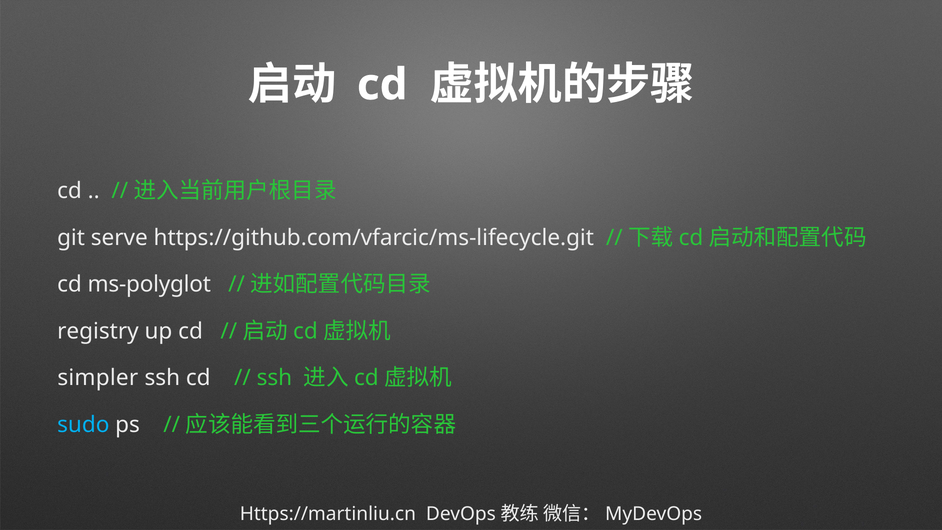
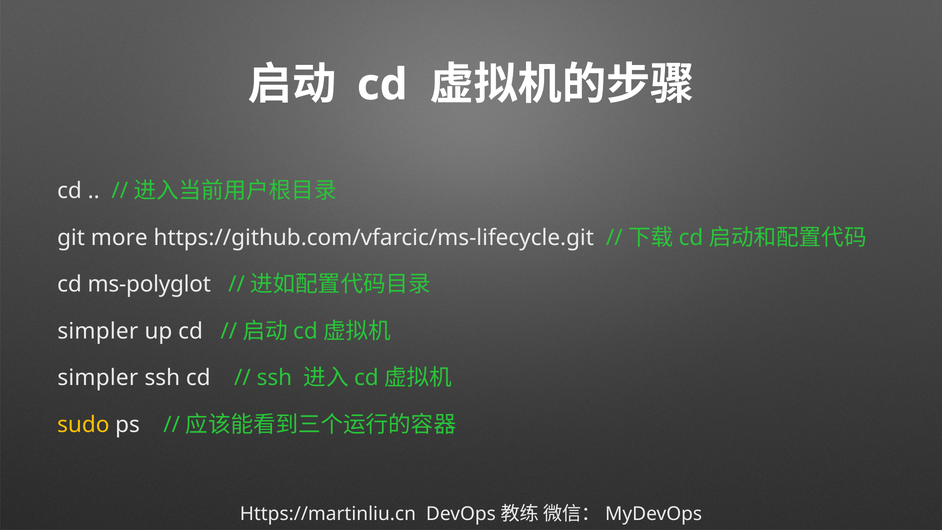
serve: serve -> more (119, 238)
registry: registry -> simpler (98, 331)
sudo colour: light blue -> yellow (83, 425)
